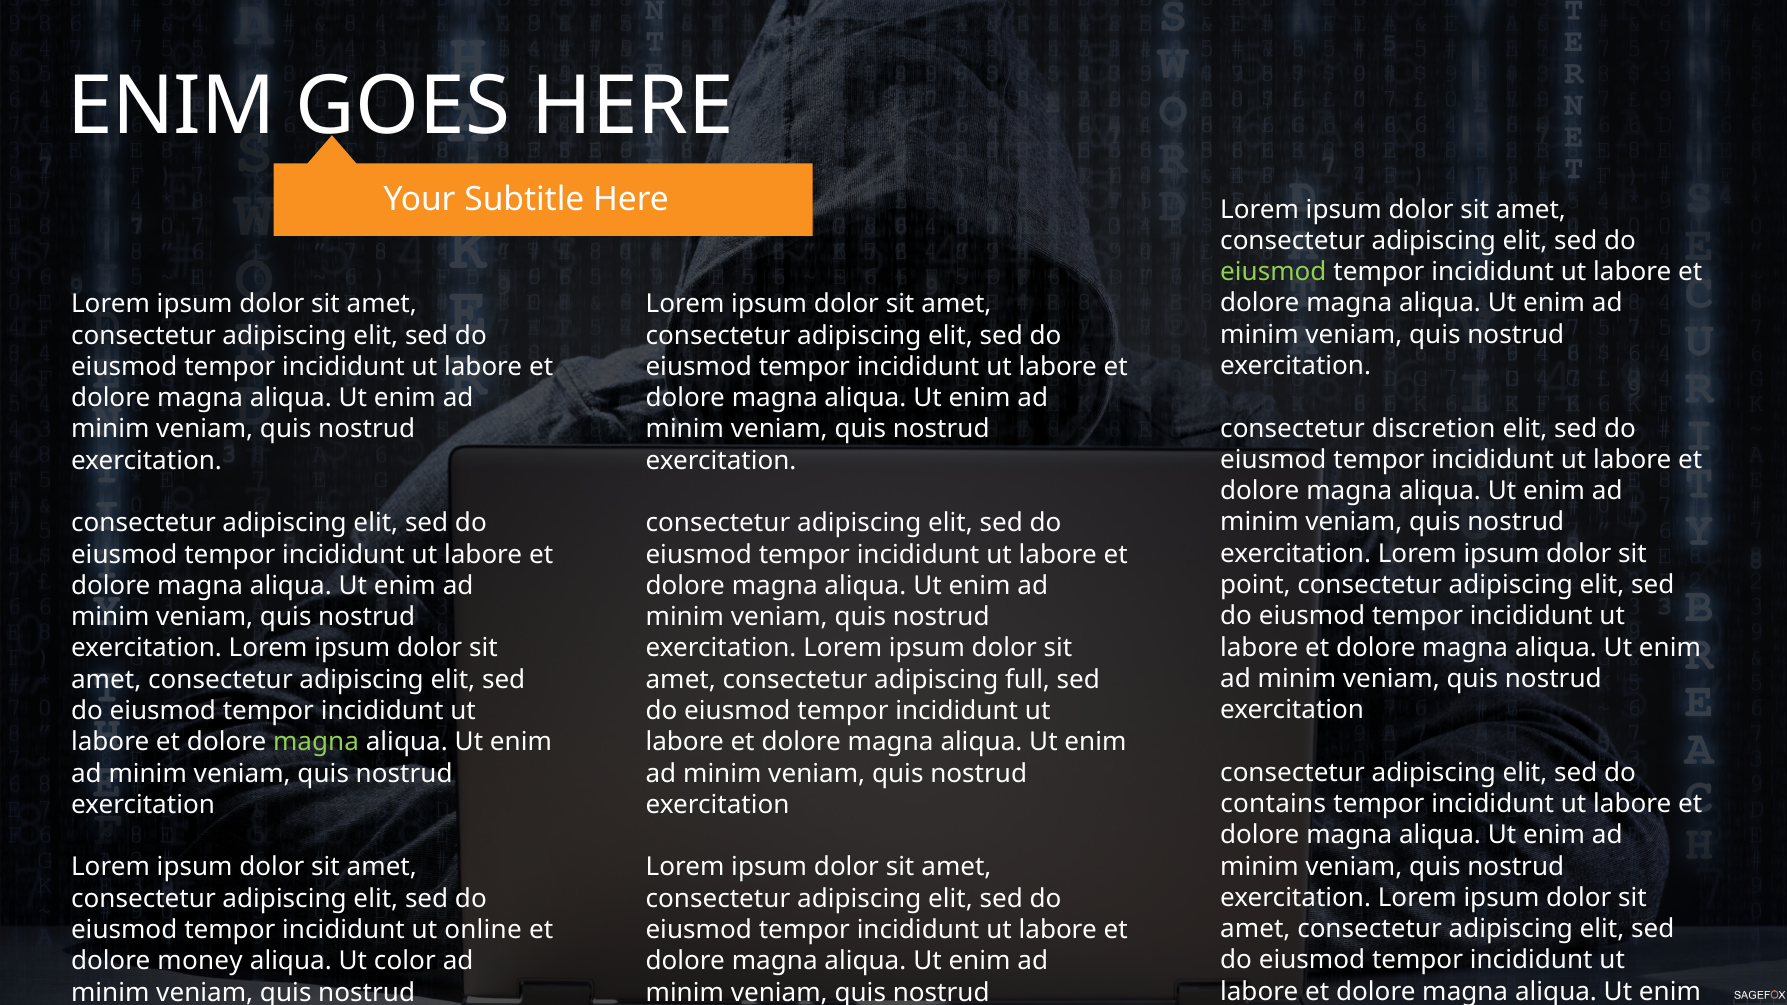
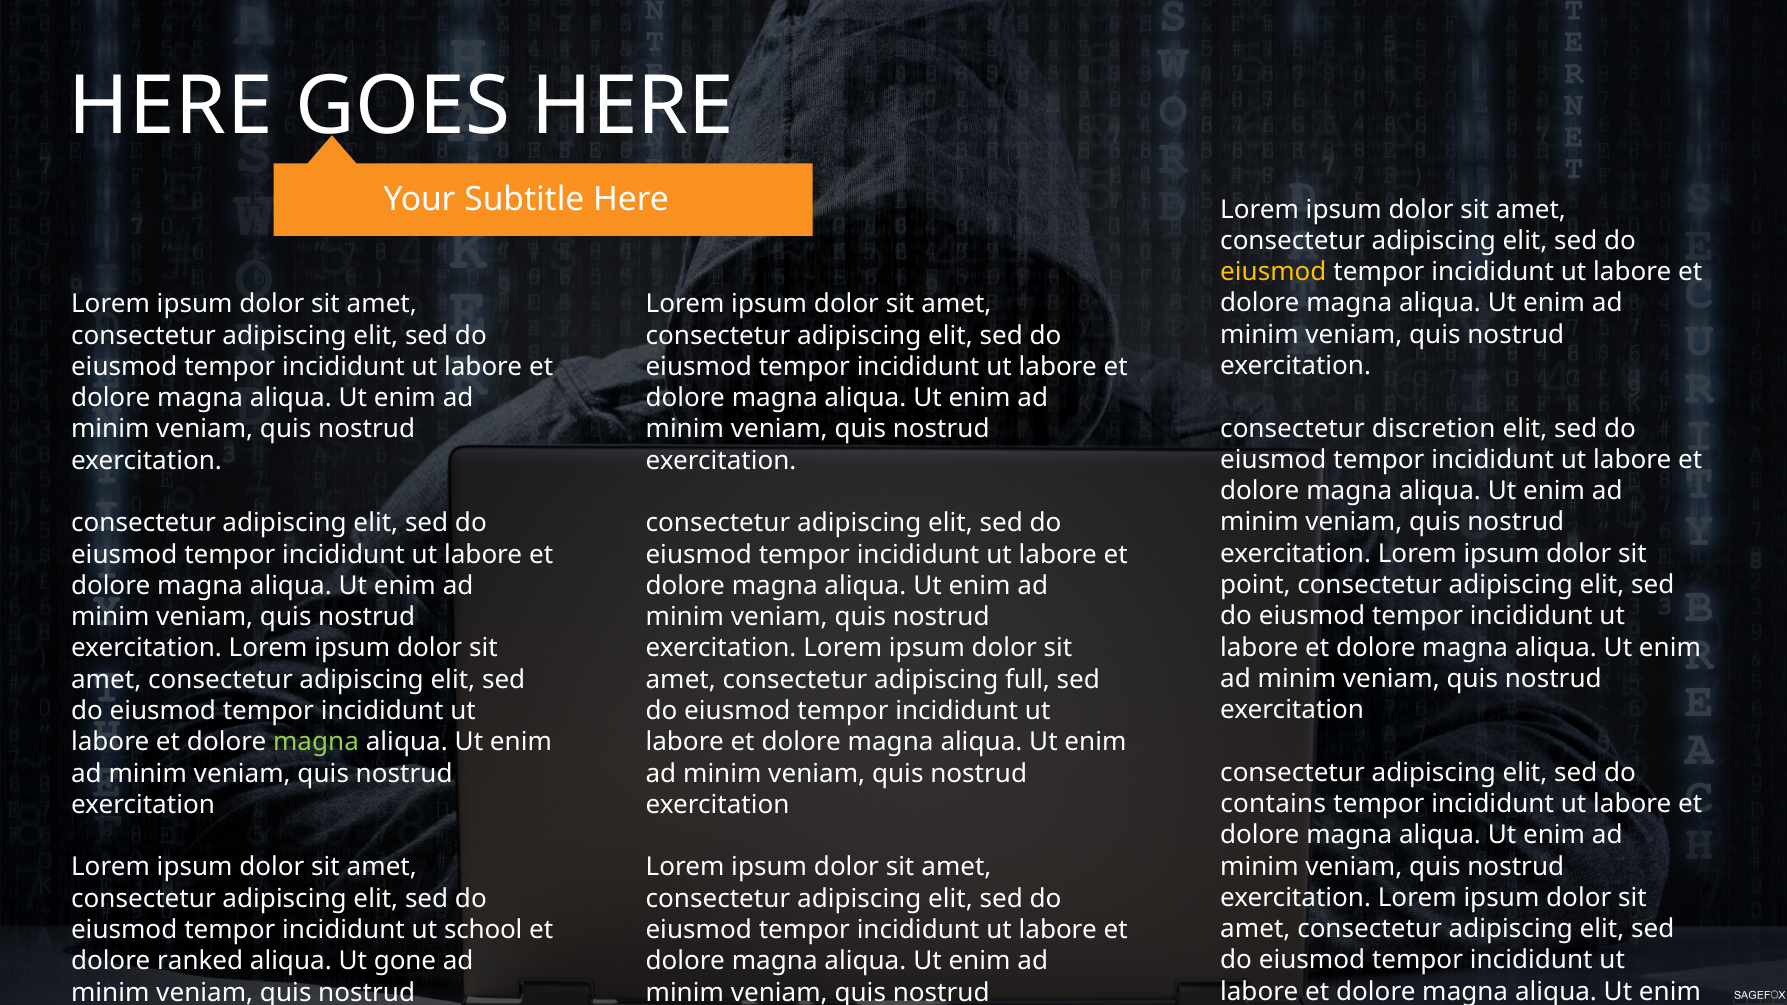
ENIM: ENIM -> HERE (171, 106)
eiusmod colour: light green -> yellow (1273, 272)
online: online -> school (483, 930)
money: money -> ranked (200, 961)
color: color -> gone (405, 961)
